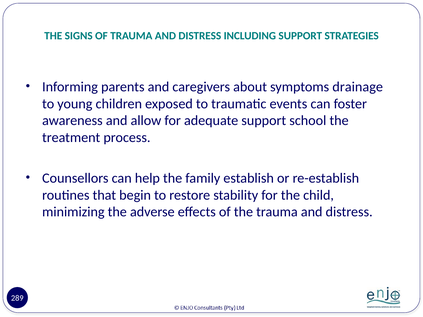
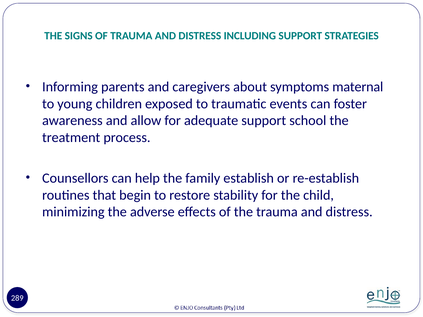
drainage: drainage -> maternal (358, 87)
